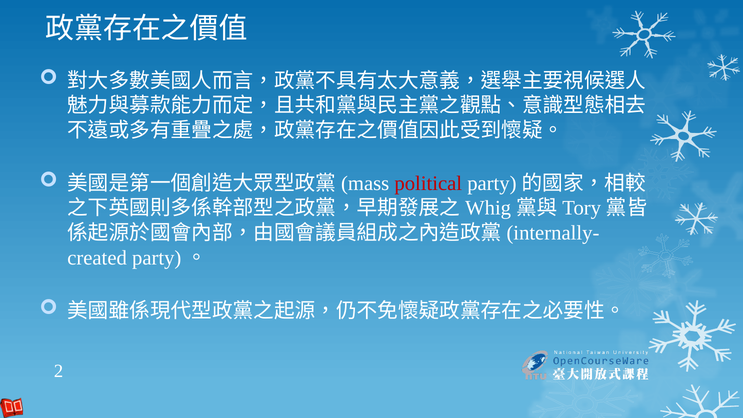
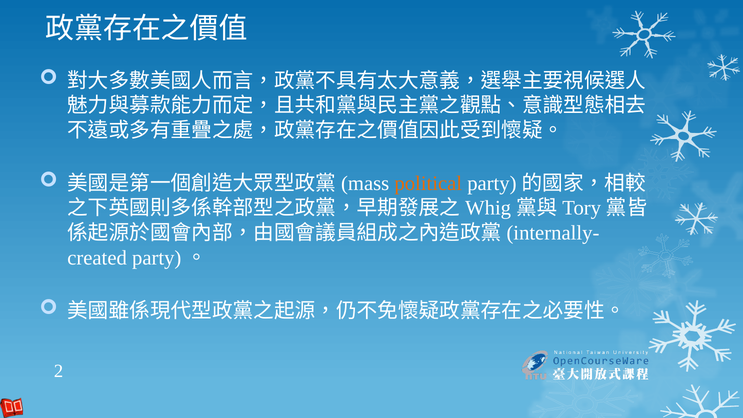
political colour: red -> orange (428, 183)
